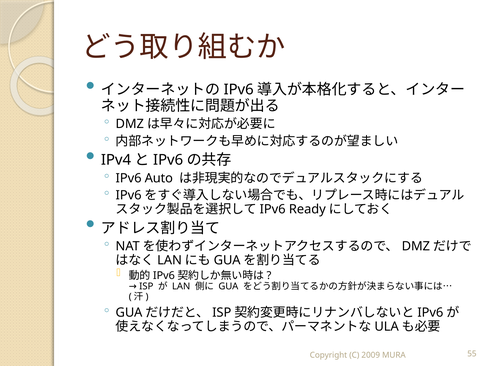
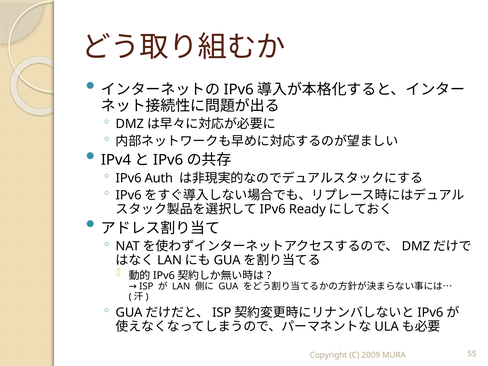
Auto: Auto -> Auth (159, 178)
